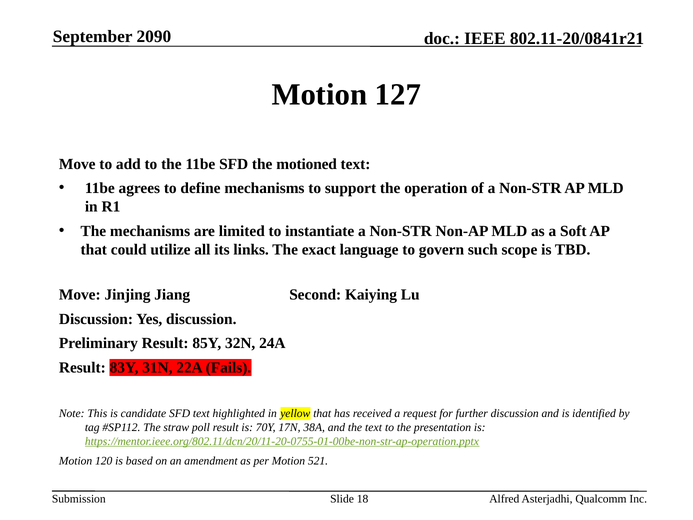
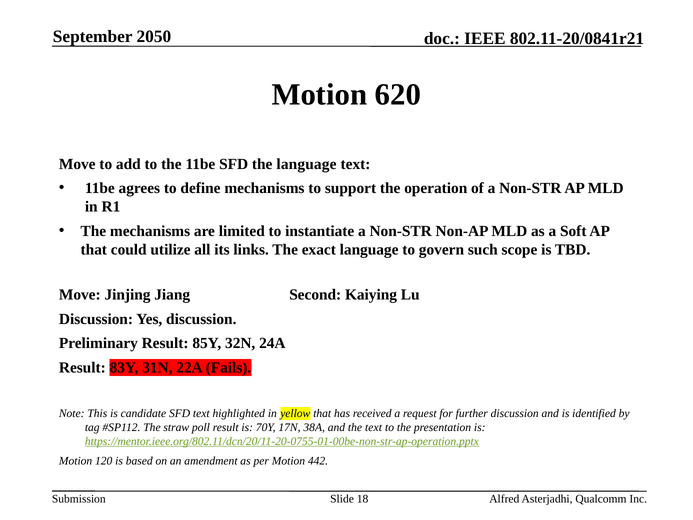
2090: 2090 -> 2050 (154, 37)
127: 127 -> 620 (398, 94)
the motioned: motioned -> language (306, 164)
521: 521 -> 442 (318, 461)
